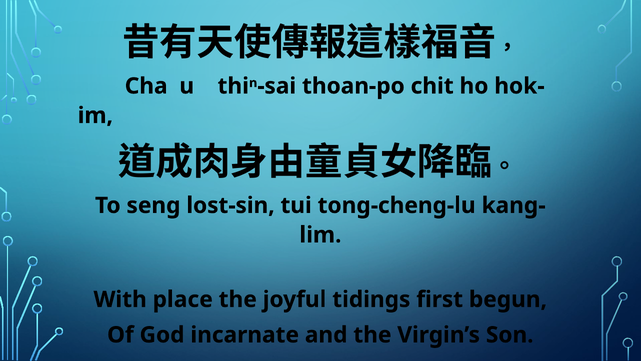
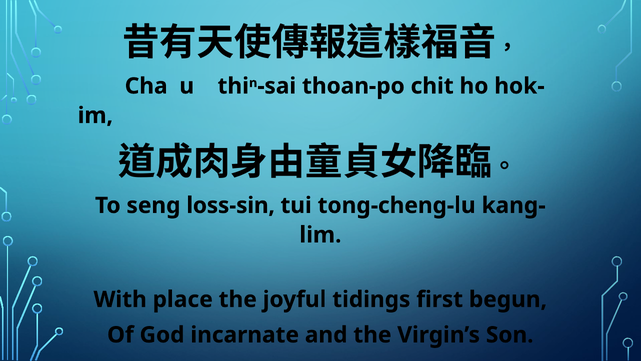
lost-sin: lost-sin -> loss-sin (231, 205)
